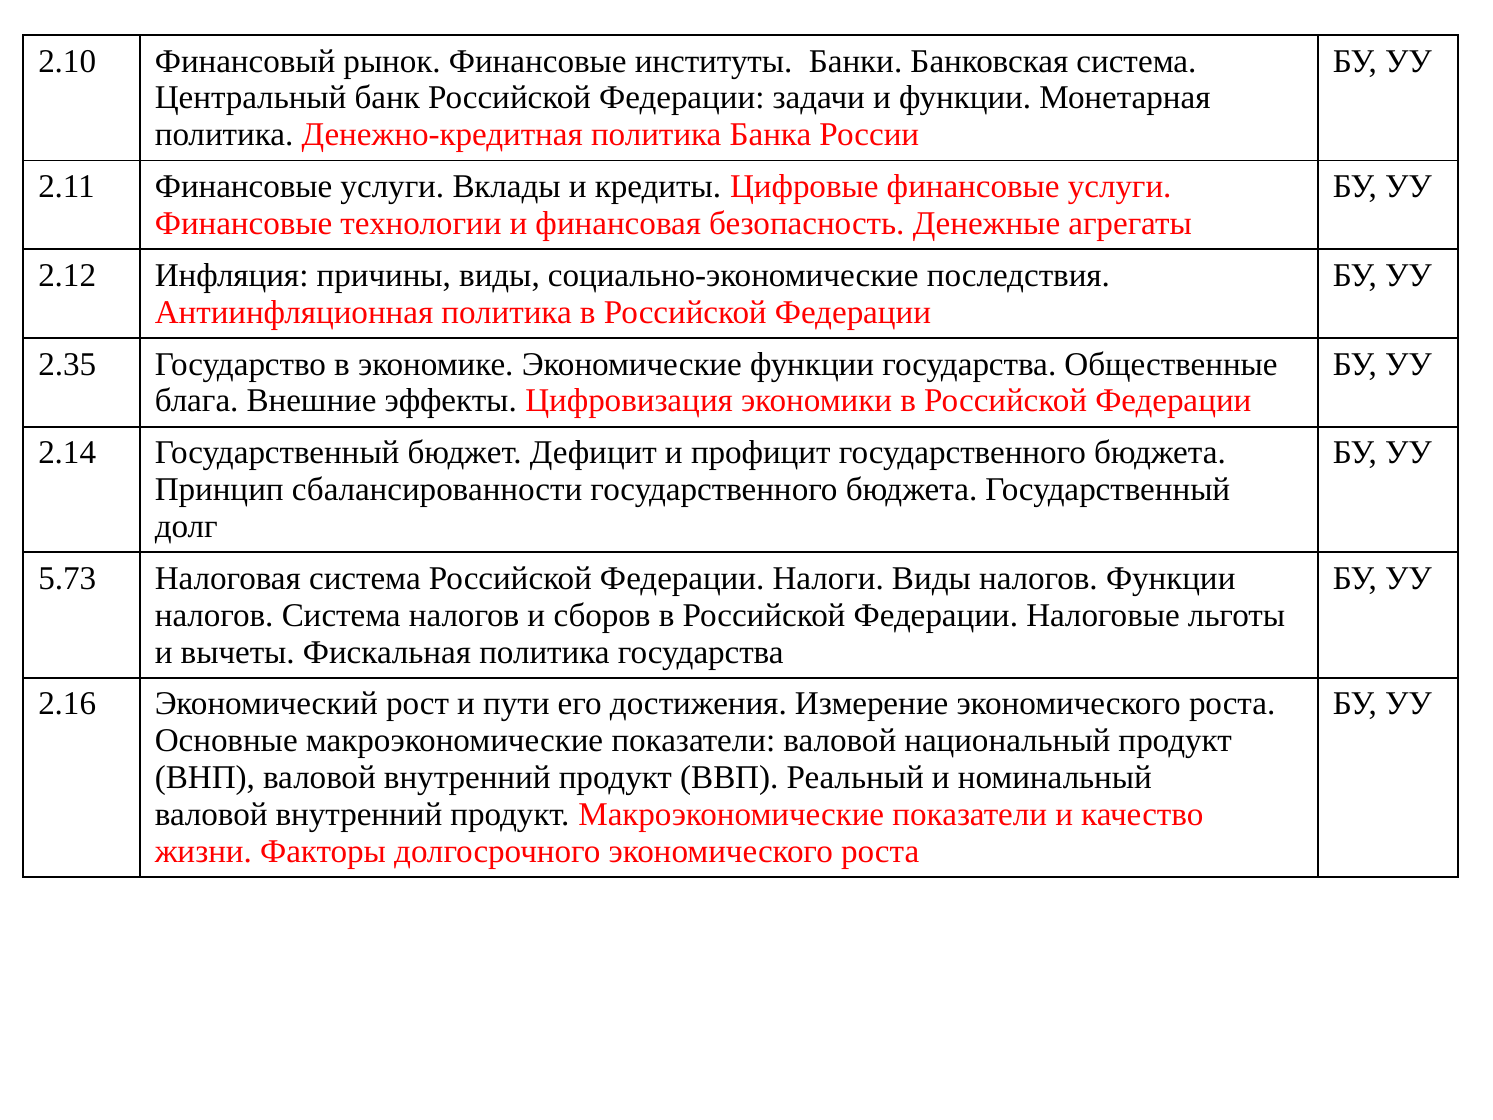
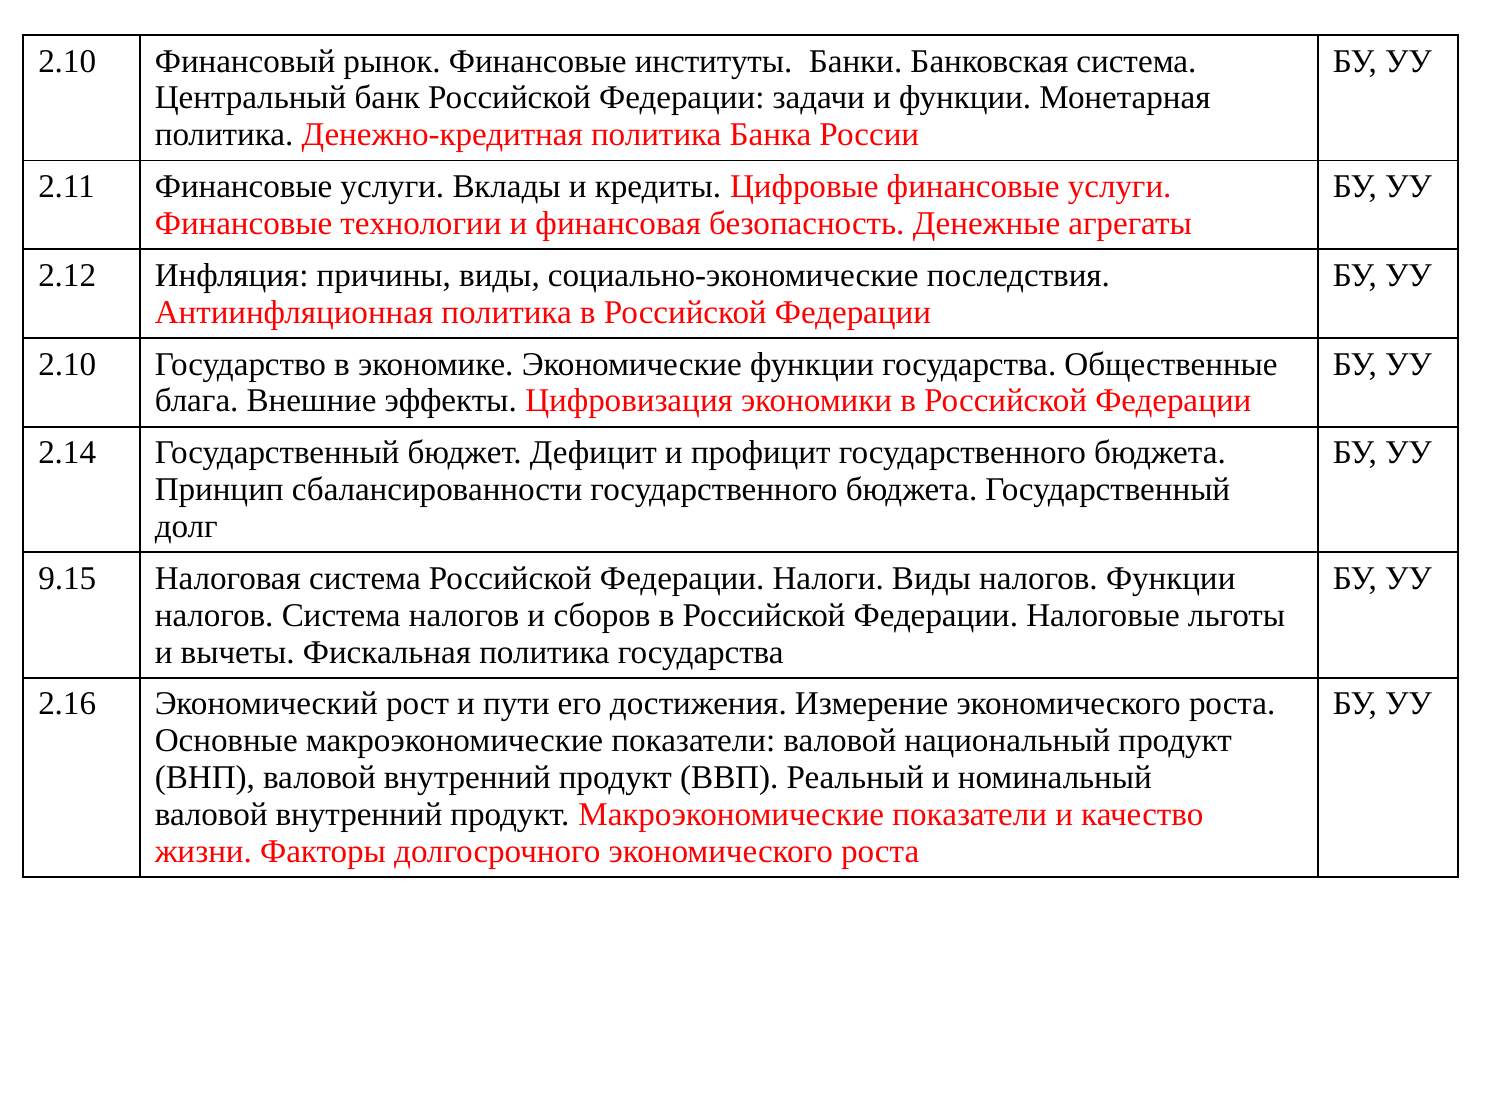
2.35: 2.35 -> 2.10 (67, 364)
5.73: 5.73 -> 9.15 (67, 578)
